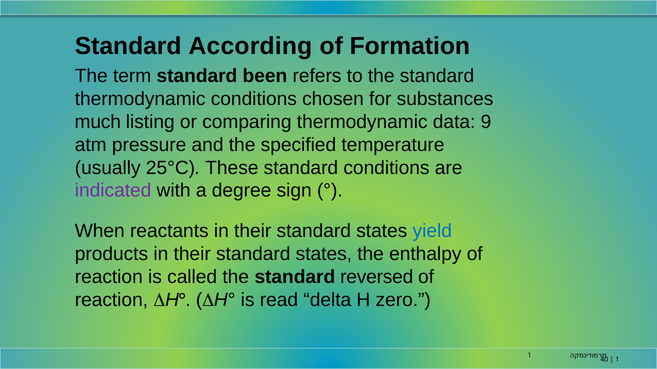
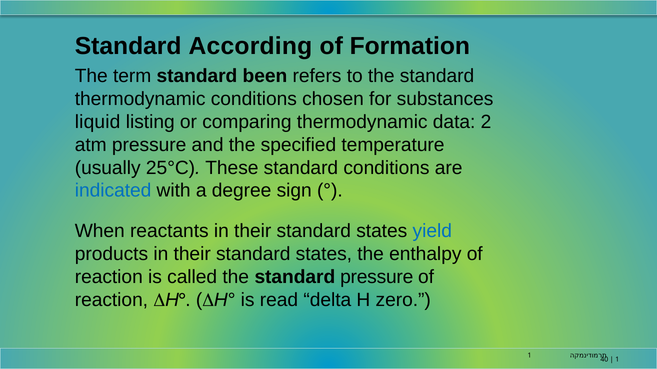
much: much -> liquid (98, 122)
9: 9 -> 2 (486, 122)
indicated colour: purple -> blue (113, 191)
standard reversed: reversed -> pressure (377, 277)
